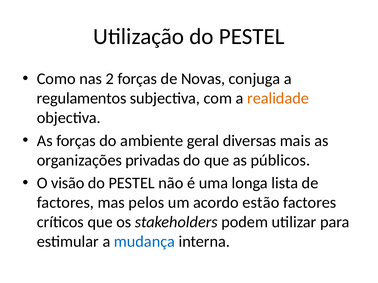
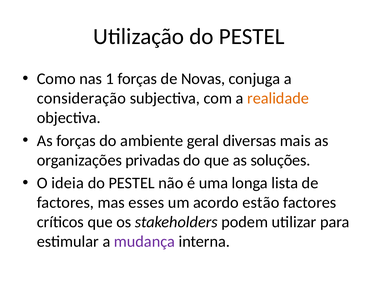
2: 2 -> 1 (110, 79)
regulamentos: regulamentos -> consideração (81, 98)
públicos: públicos -> soluções (281, 160)
visão: visão -> ideia (68, 183)
pelos: pelos -> esses (146, 203)
mudança colour: blue -> purple (144, 242)
